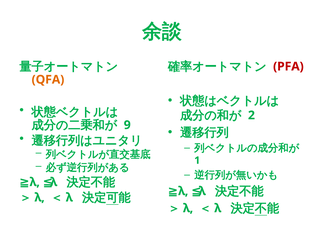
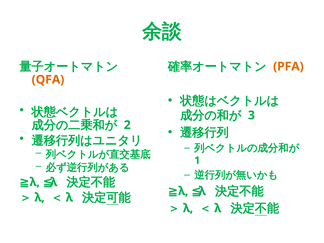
PFA colour: red -> orange (288, 66)
2: 2 -> 3 (251, 115)
9: 9 -> 2 (127, 125)
